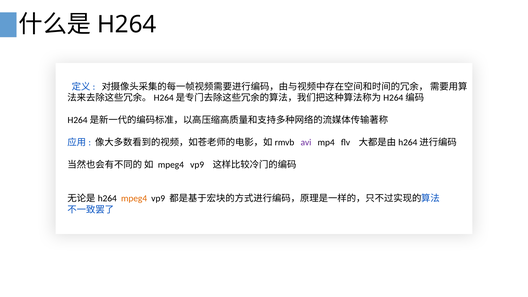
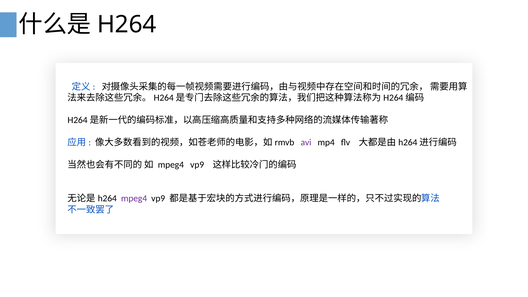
mpeg4 colour: orange -> purple (134, 198)
